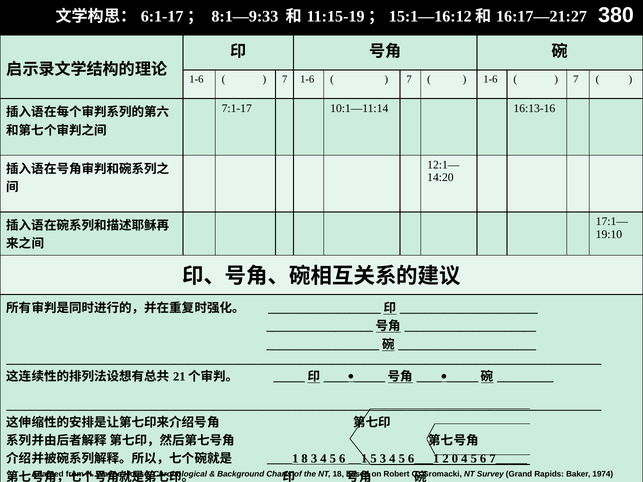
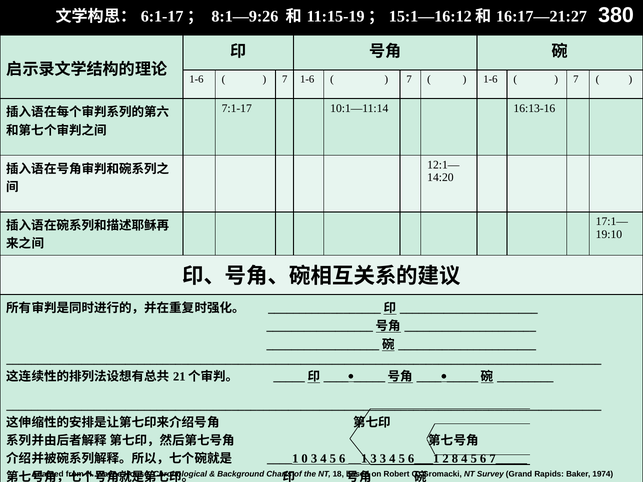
8:1—9:33: 8:1—9:33 -> 8:1—9:26 (245, 17)
8: 8 -> 0 (305, 459)
5: 5 -> 3 (374, 459)
0: 0 -> 8 (455, 459)
